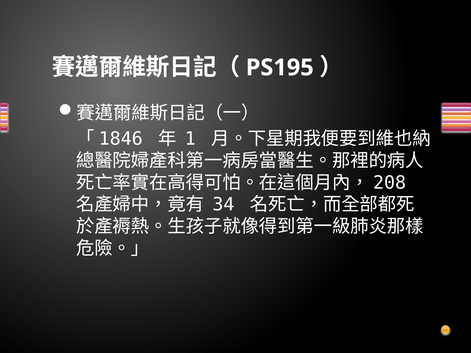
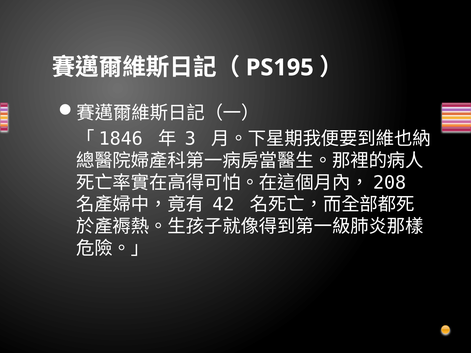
1: 1 -> 3 (190, 139)
34: 34 -> 42 (224, 205)
